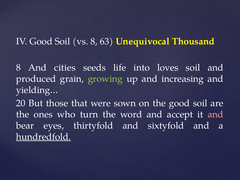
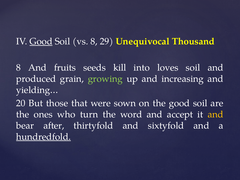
Good underline: none -> present (41, 41)
63: 63 -> 29 (107, 41)
cities: cities -> fruits (65, 68)
life: life -> kill (120, 68)
and colour: pink -> yellow (216, 114)
eyes: eyes -> after (54, 126)
